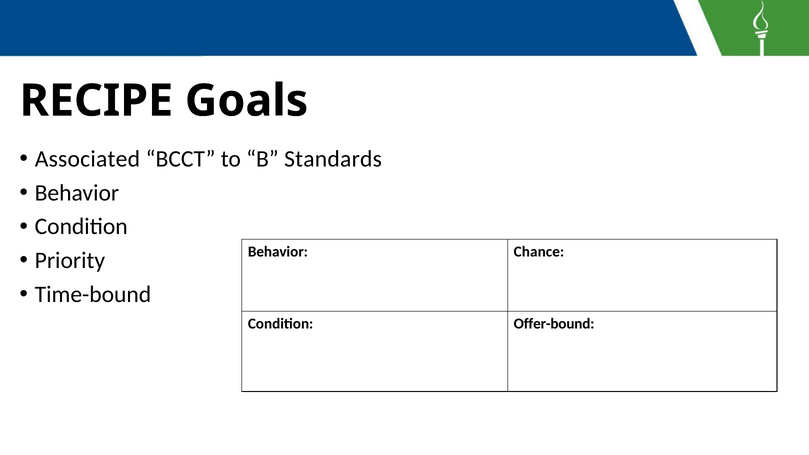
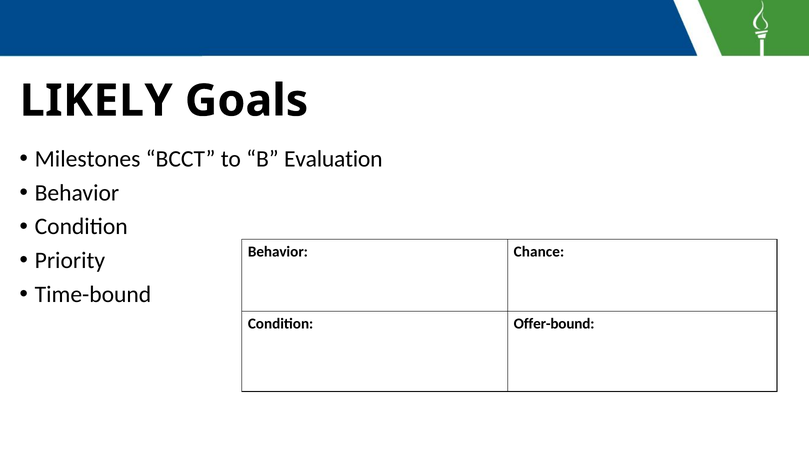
RECIPE: RECIPE -> LIKELY (96, 101)
Associated: Associated -> Milestones (88, 159)
Standards: Standards -> Evaluation (333, 159)
